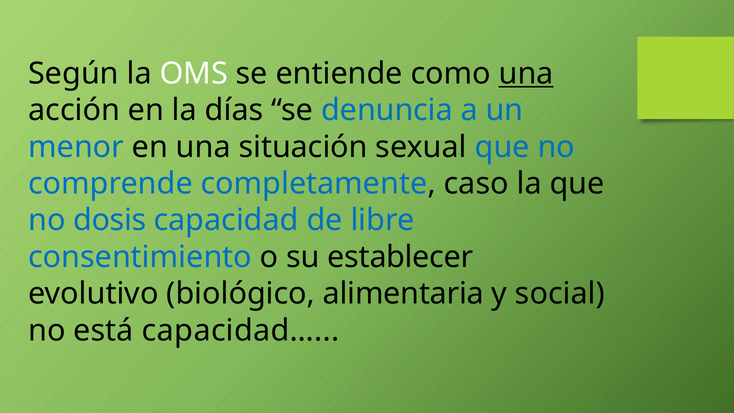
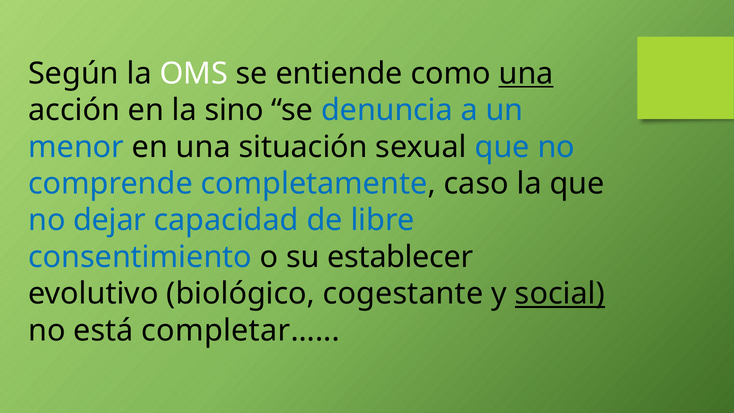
días: días -> sino (234, 110)
dosis: dosis -> dejar (110, 220)
alimentaria: alimentaria -> cogestante (403, 294)
social underline: none -> present (560, 294)
capacidad…: capacidad… -> completar… (241, 330)
